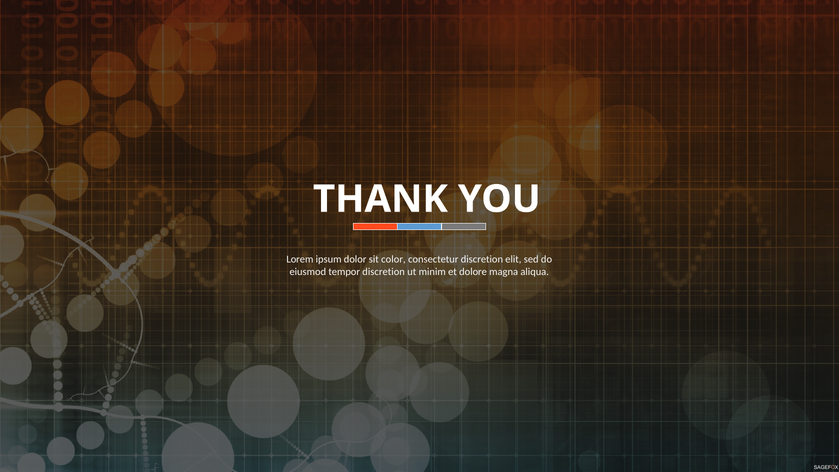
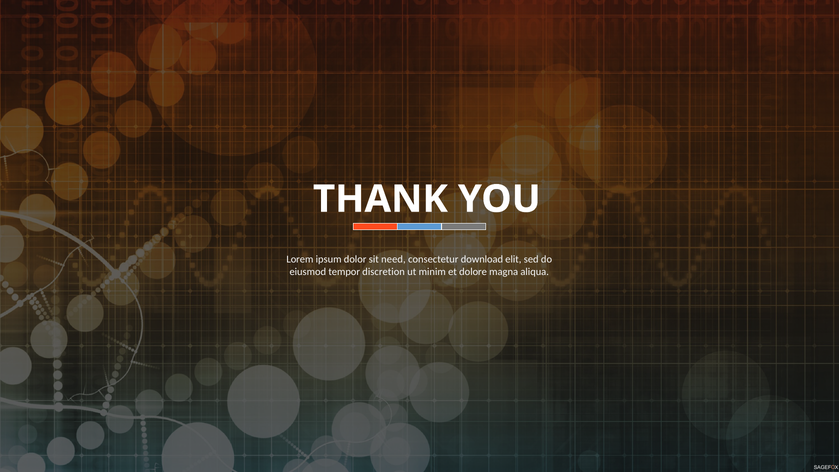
color: color -> need (393, 259)
consectetur discretion: discretion -> download (482, 259)
